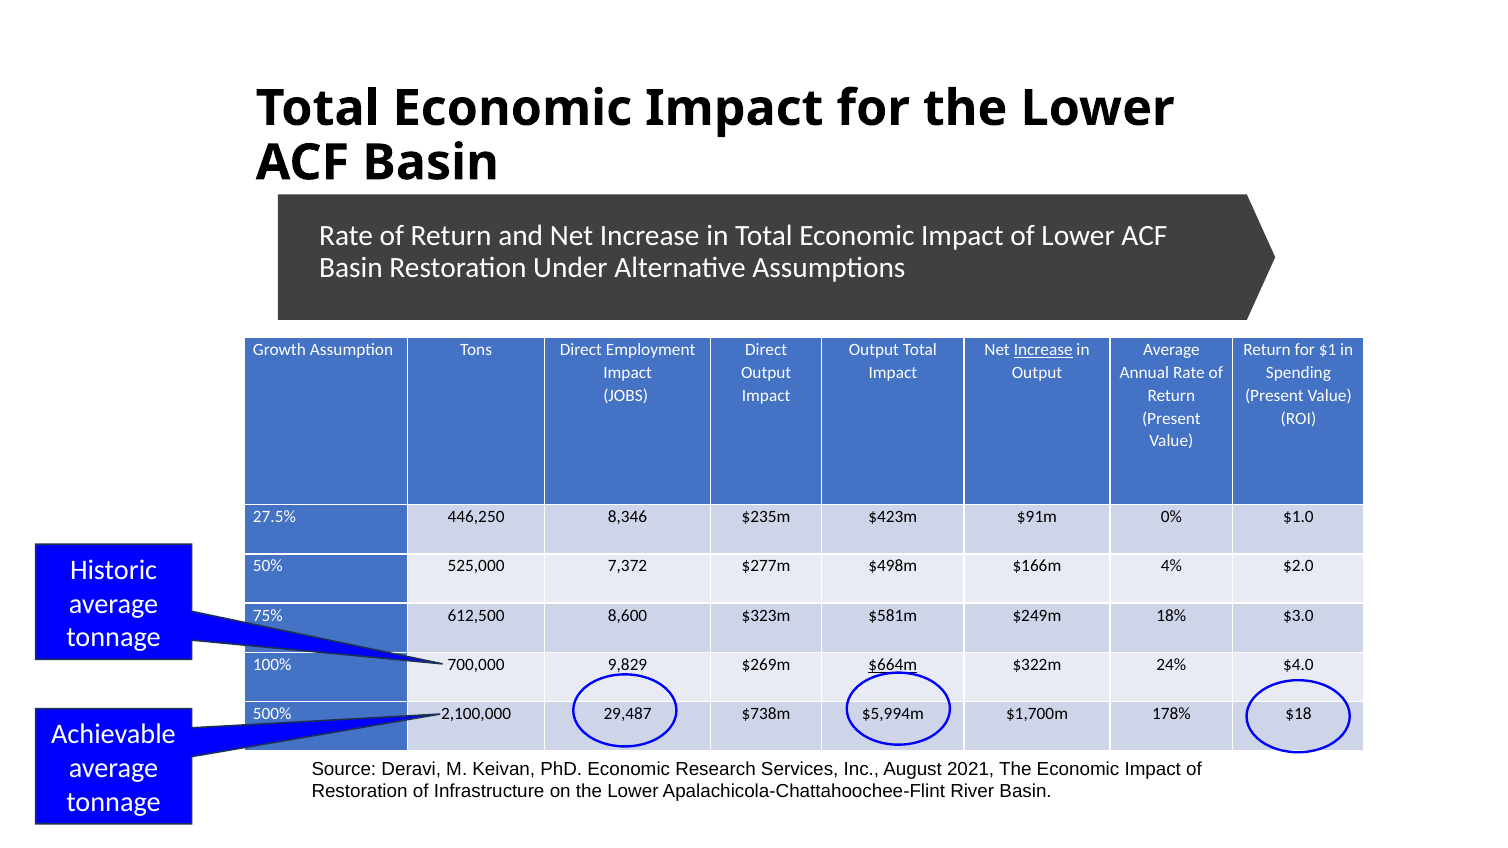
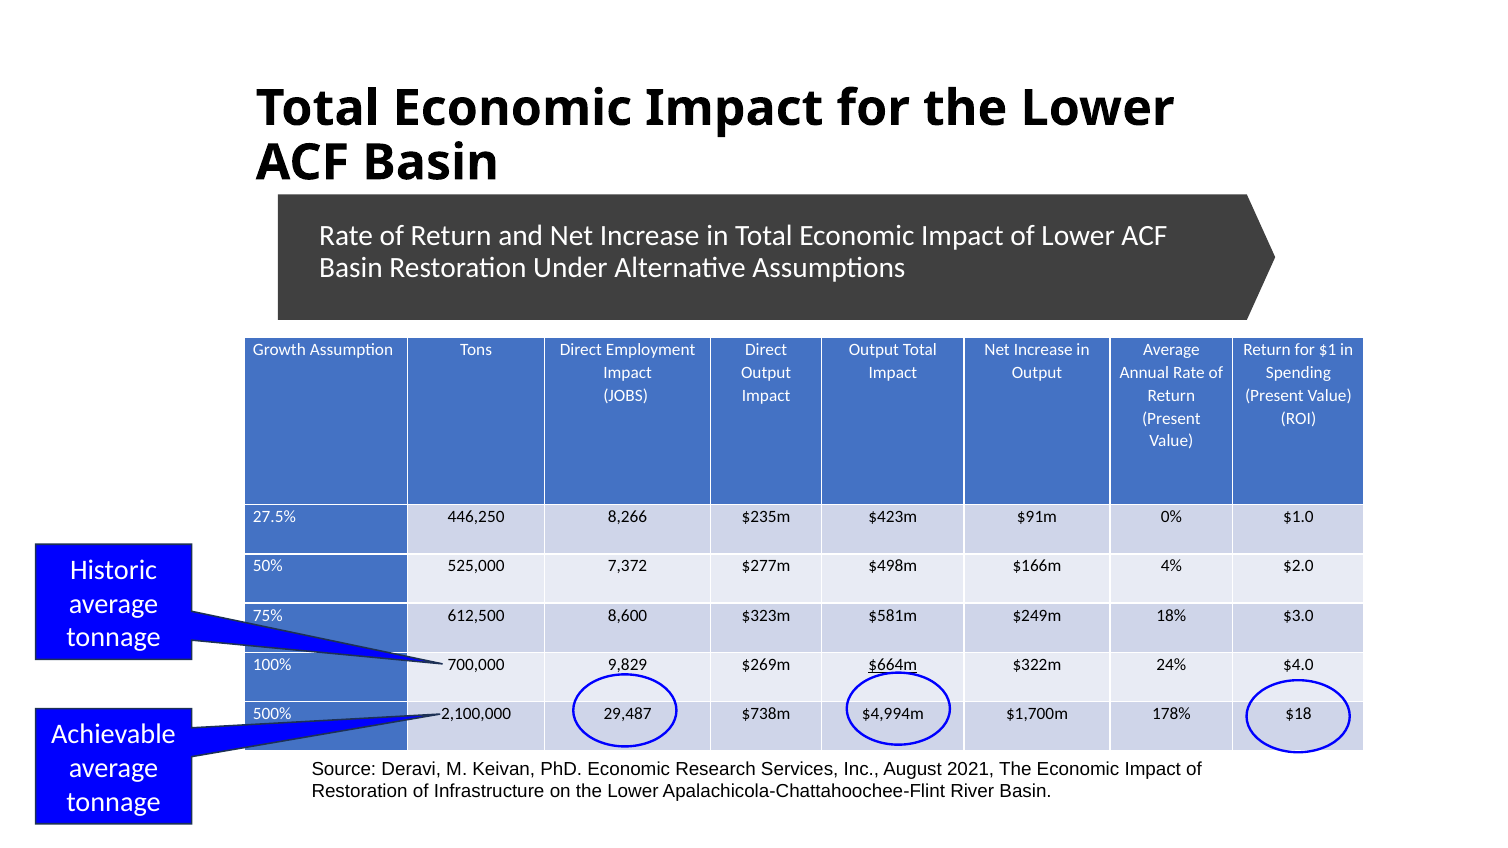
Increase underline: present -> none (1043, 350)
8,346: 8,346 -> 8,266 (628, 517)
$5,994m: $5,994m -> $4,994m (893, 714)
